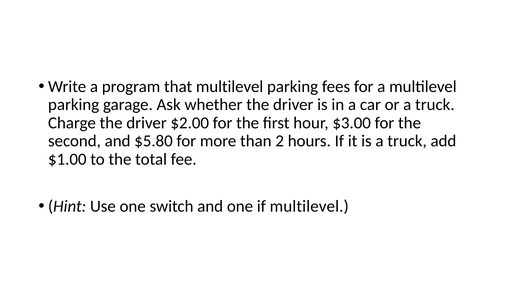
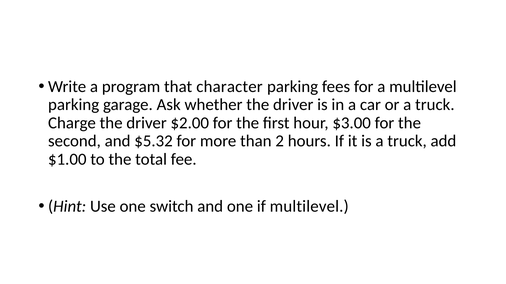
that multilevel: multilevel -> character (229, 87)
$5.80: $5.80 -> $5.32 (154, 141)
